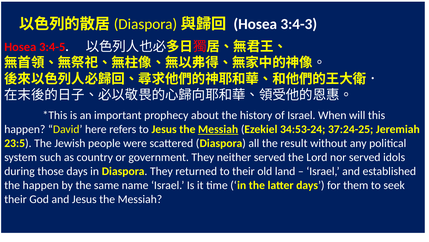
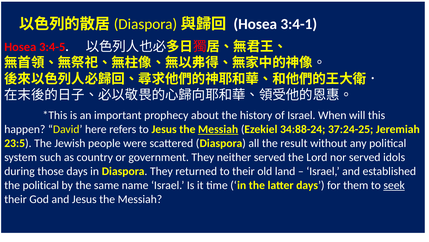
3:4-3: 3:4-3 -> 3:4-1 (299, 24)
34:53-24: 34:53-24 -> 34:88-24 (303, 129)
the happen: happen -> political (41, 185)
seek underline: none -> present (394, 185)
